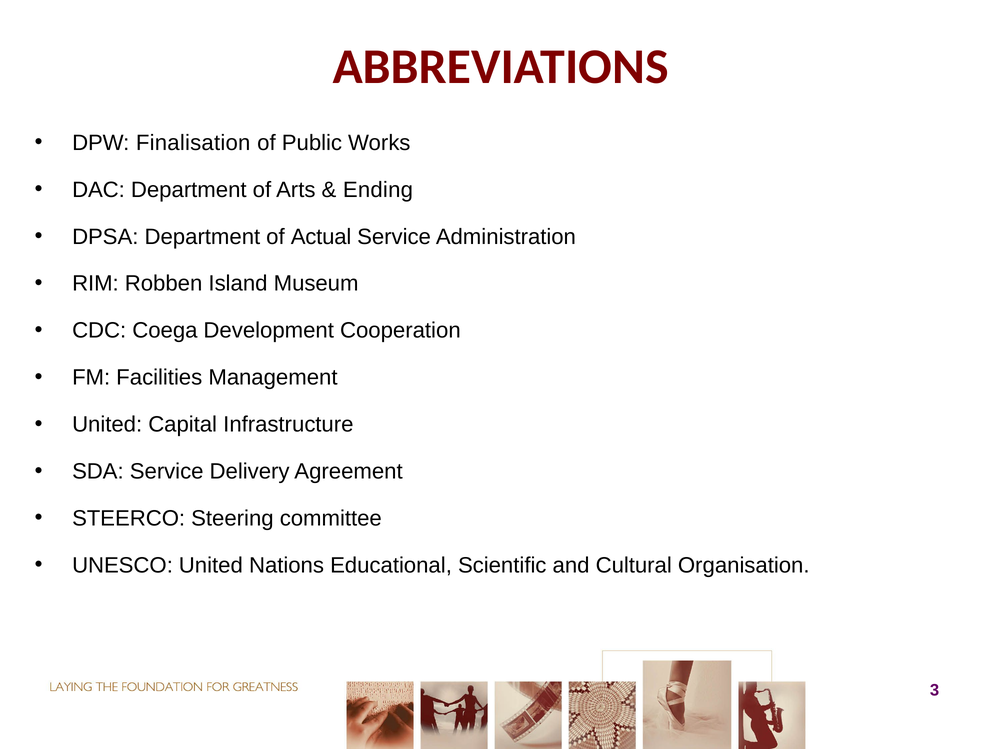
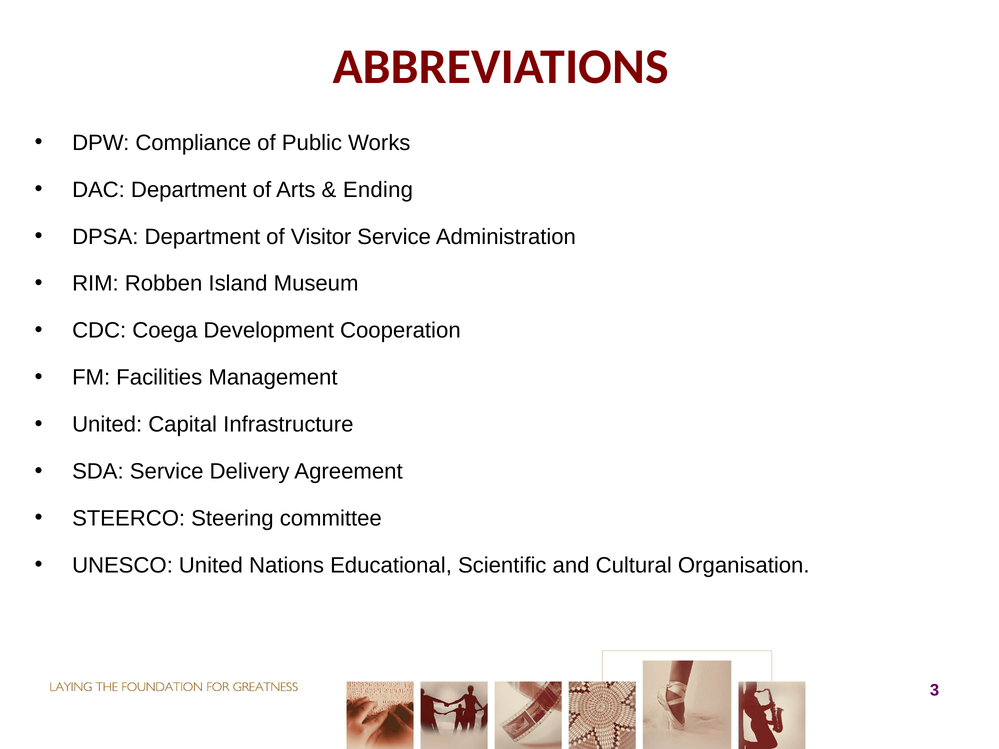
Finalisation: Finalisation -> Compliance (193, 143)
Actual: Actual -> Visitor (321, 237)
